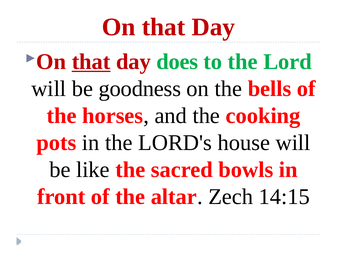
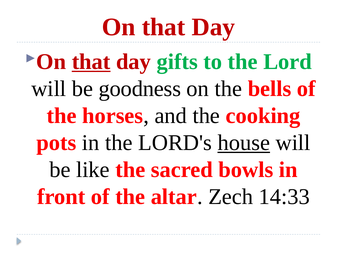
does: does -> gifts (177, 62)
house underline: none -> present (244, 143)
14:15: 14:15 -> 14:33 (284, 196)
